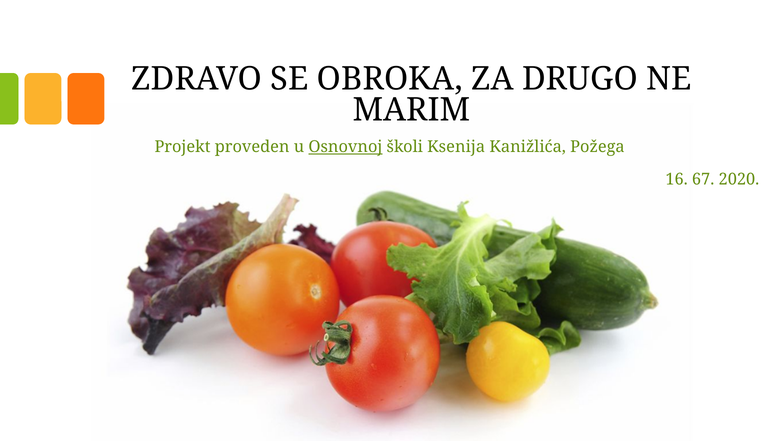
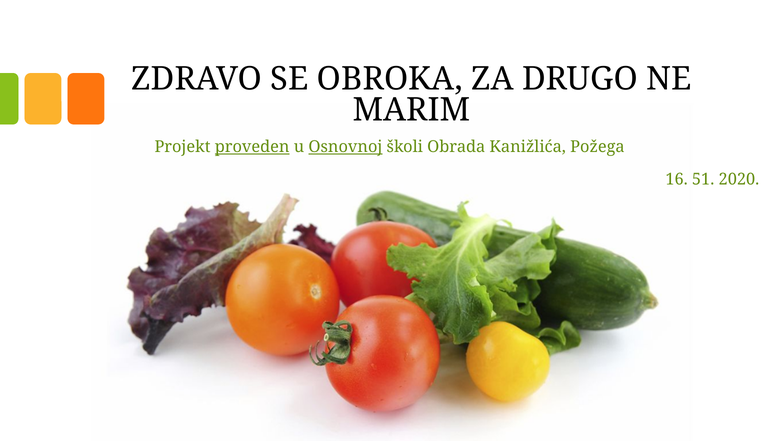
proveden underline: none -> present (252, 147)
Ksenija: Ksenija -> Obrada (456, 147)
67: 67 -> 51 (703, 179)
